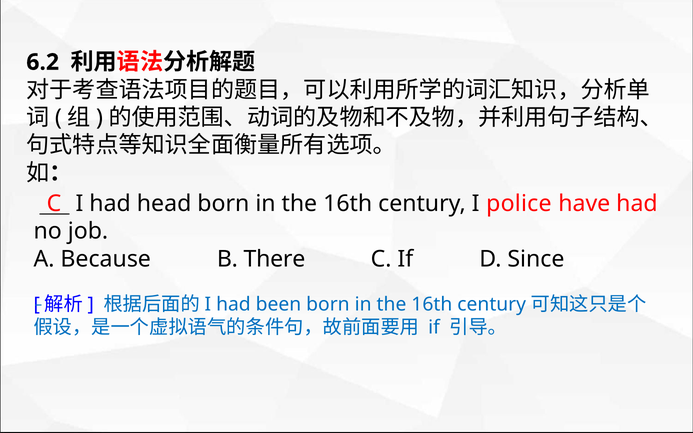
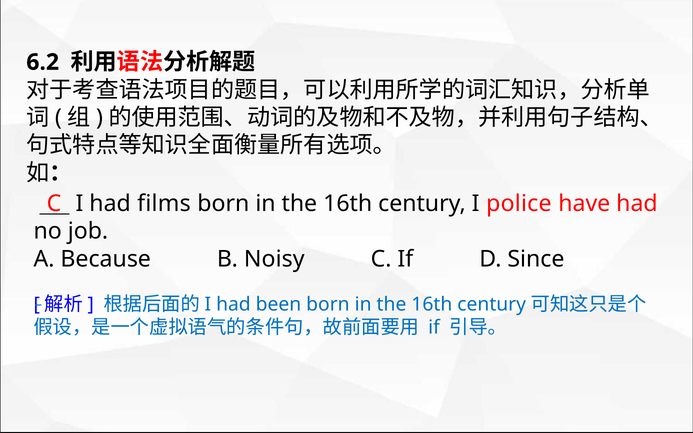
head: head -> films (164, 204)
There: There -> Noisy (274, 259)
